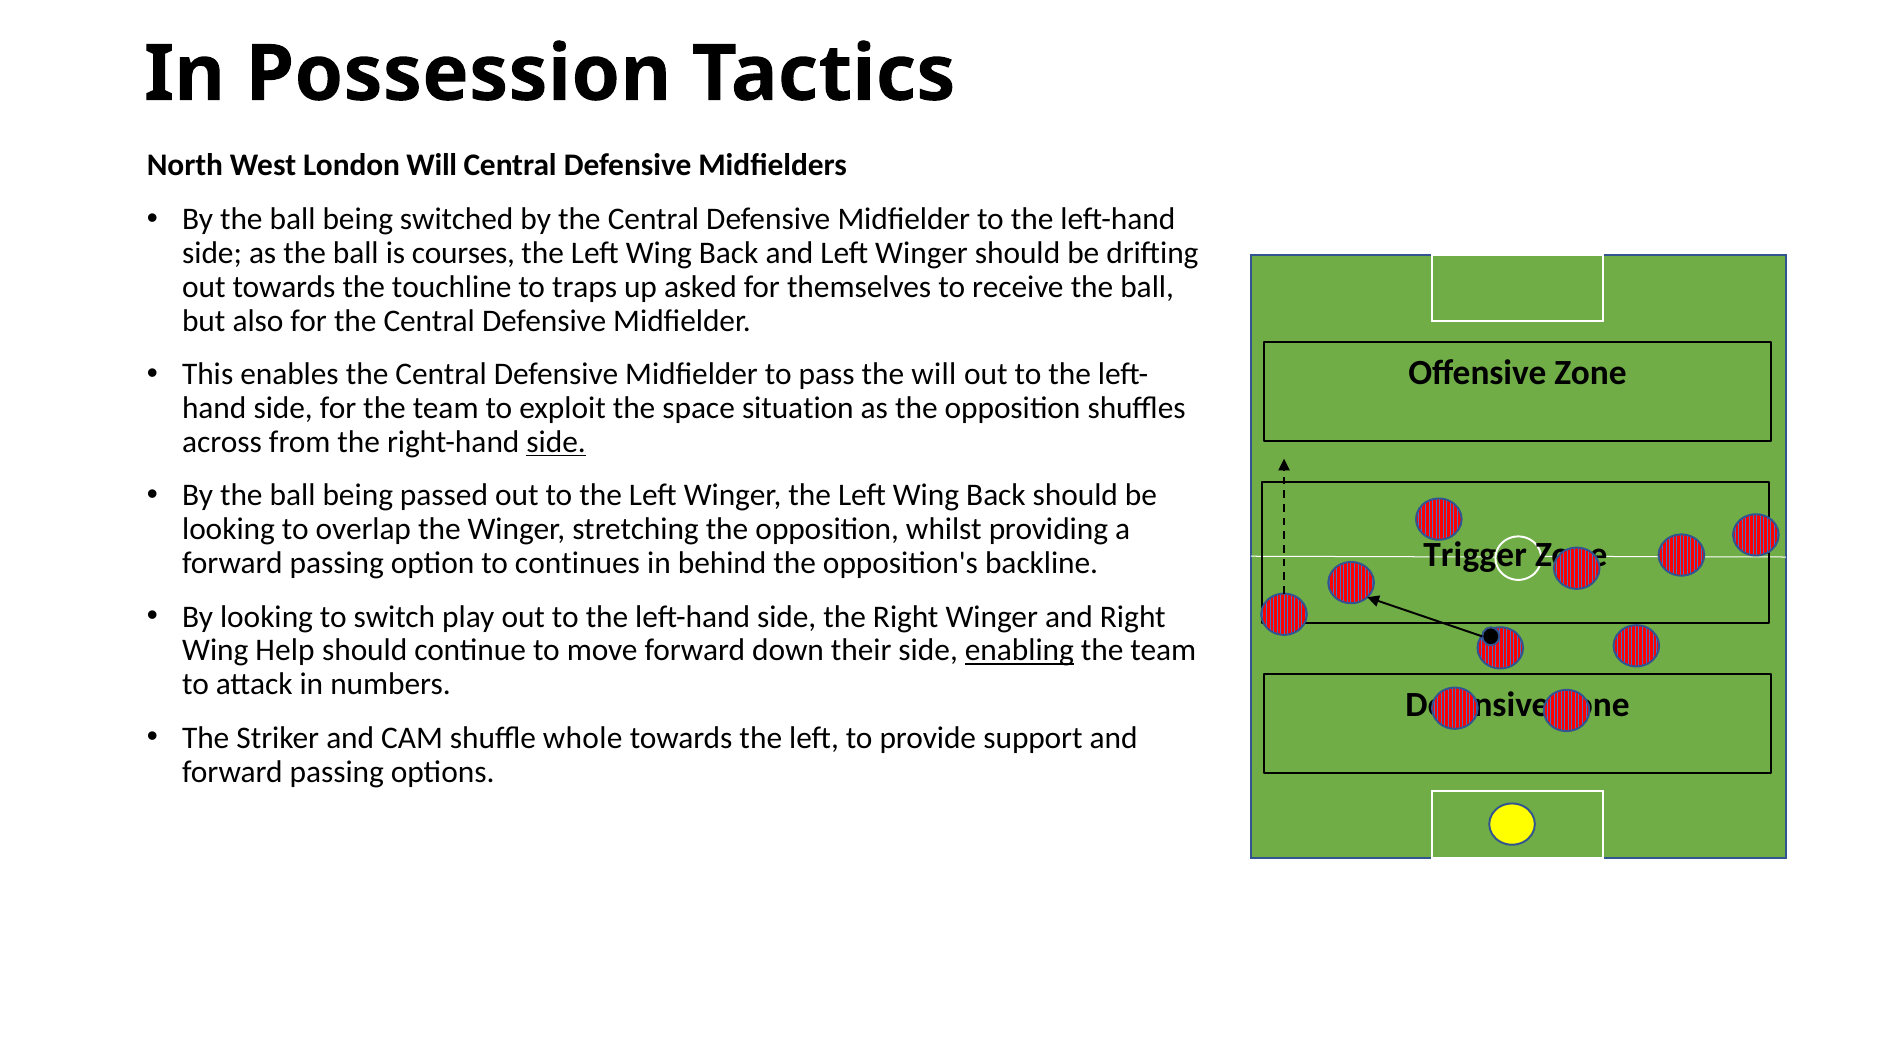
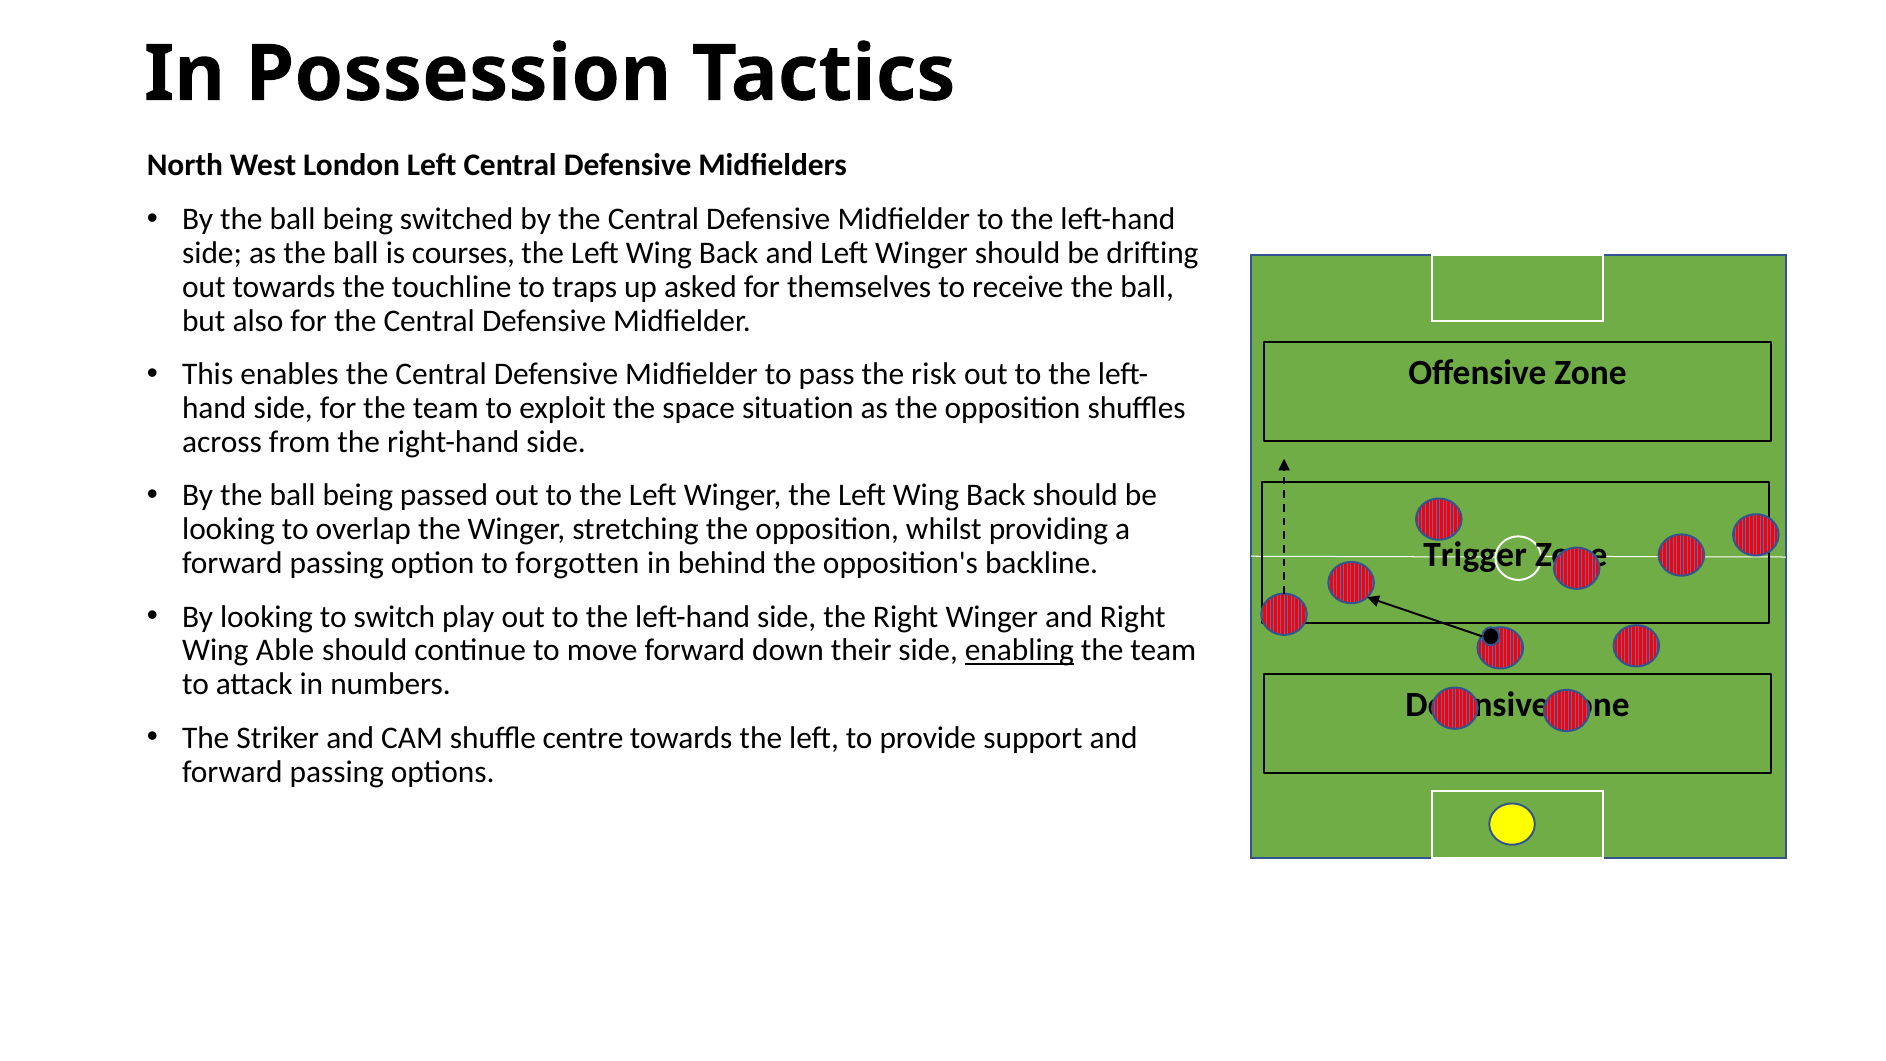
London Will: Will -> Left (432, 166)
the will: will -> risk (934, 374)
side underline: present -> none (556, 442)
continues: continues -> forgotten (577, 563)
Help: Help -> Able (285, 650)
whole: whole -> centre (583, 738)
